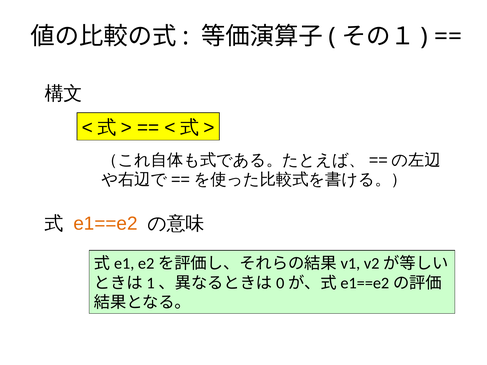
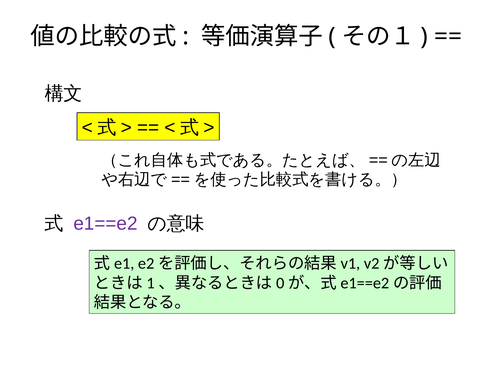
e1==e2 colour: orange -> purple (105, 224)
